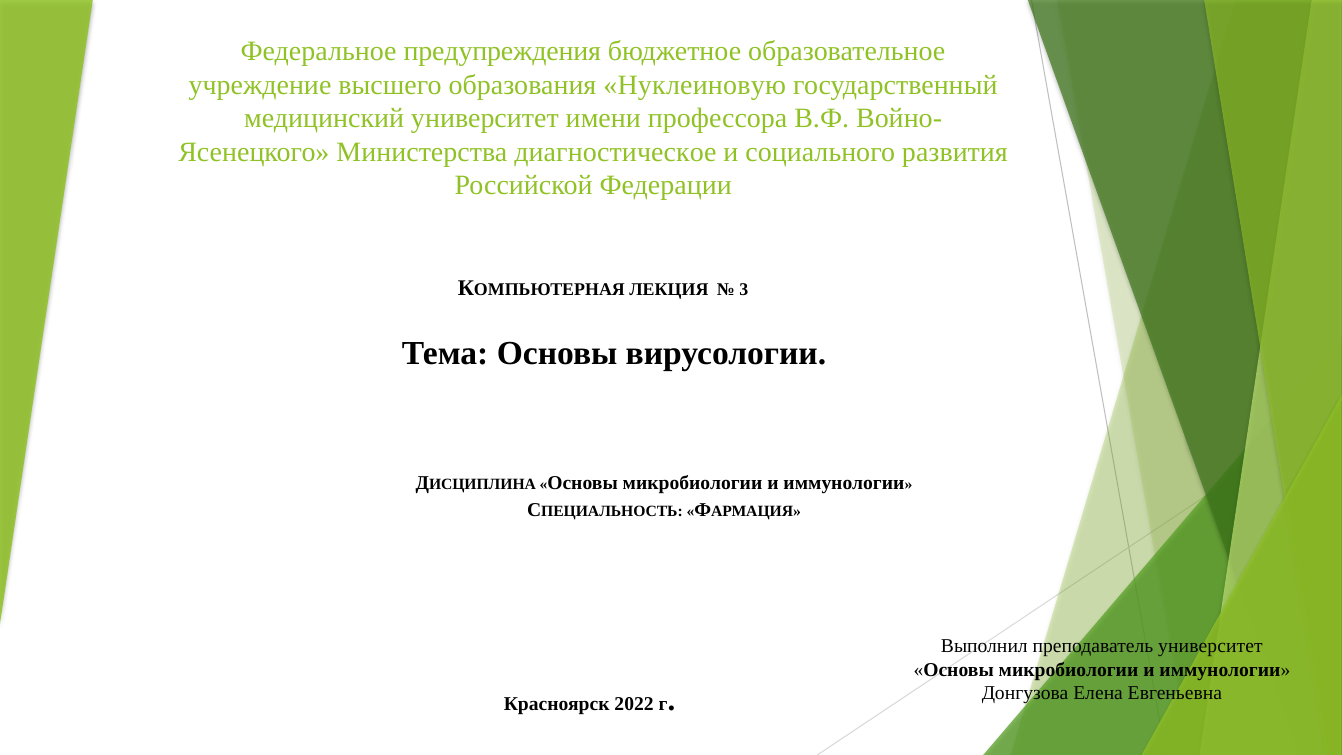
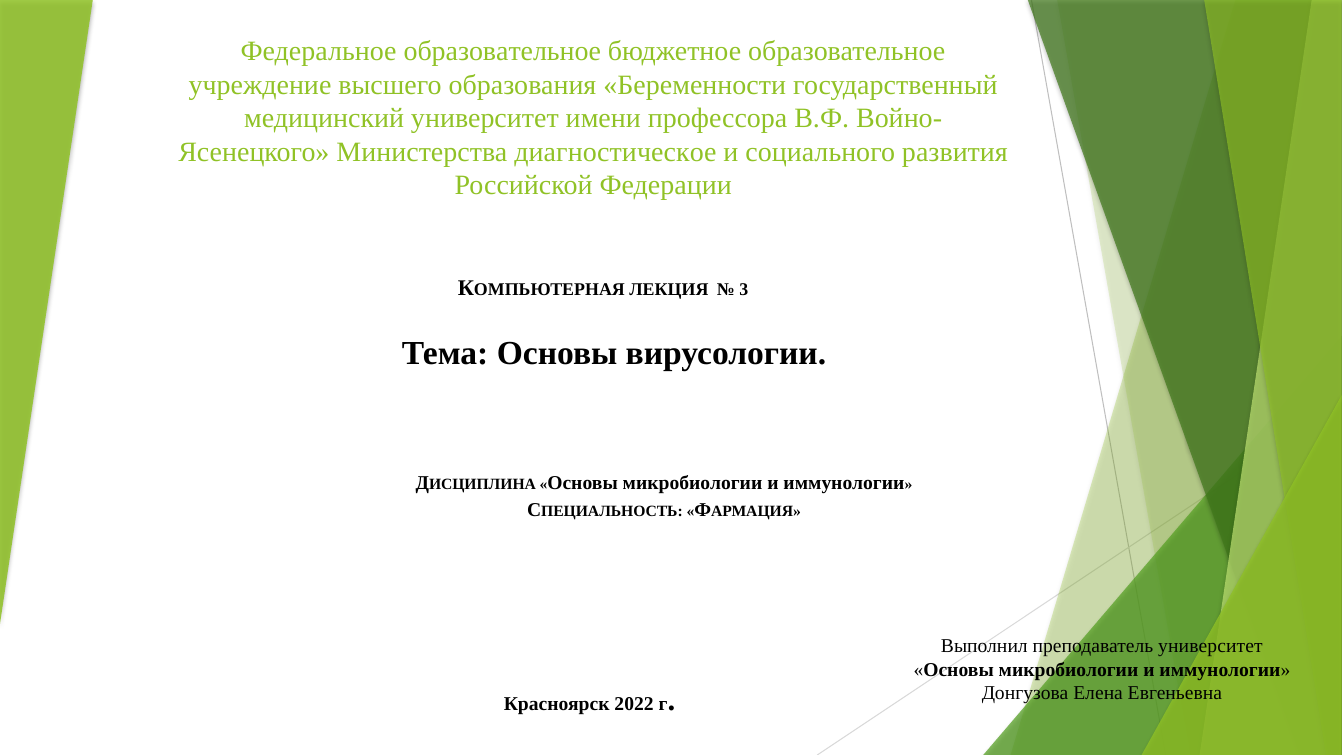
Федеральное предупреждения: предупреждения -> образовательное (502, 51)
Нуклеиновую: Нуклеиновую -> Беременности (695, 85)
